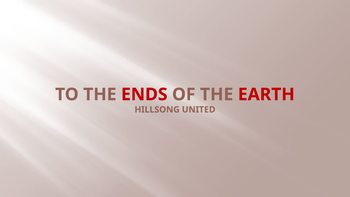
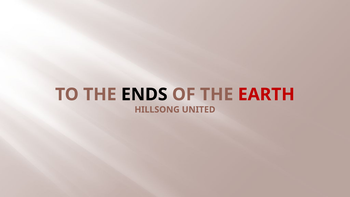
ENDS colour: red -> black (144, 94)
